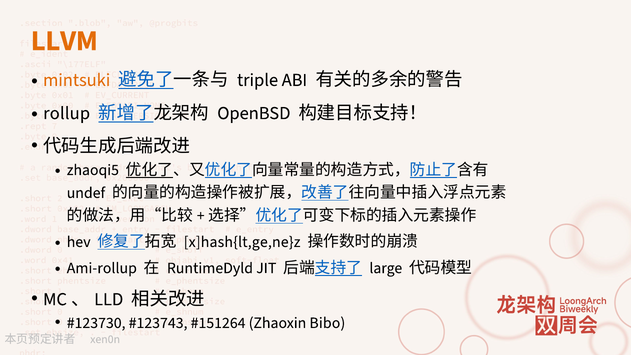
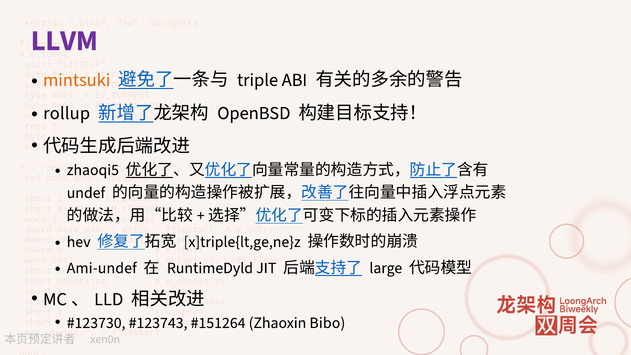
LLVM colour: orange -> purple (64, 41)
x]hash{lt,ge,ne}z: x]hash{lt,ge,ne}z -> x]triple{lt,ge,ne}z (242, 242)
Ami-rollup: Ami-rollup -> Ami-undef (102, 268)
